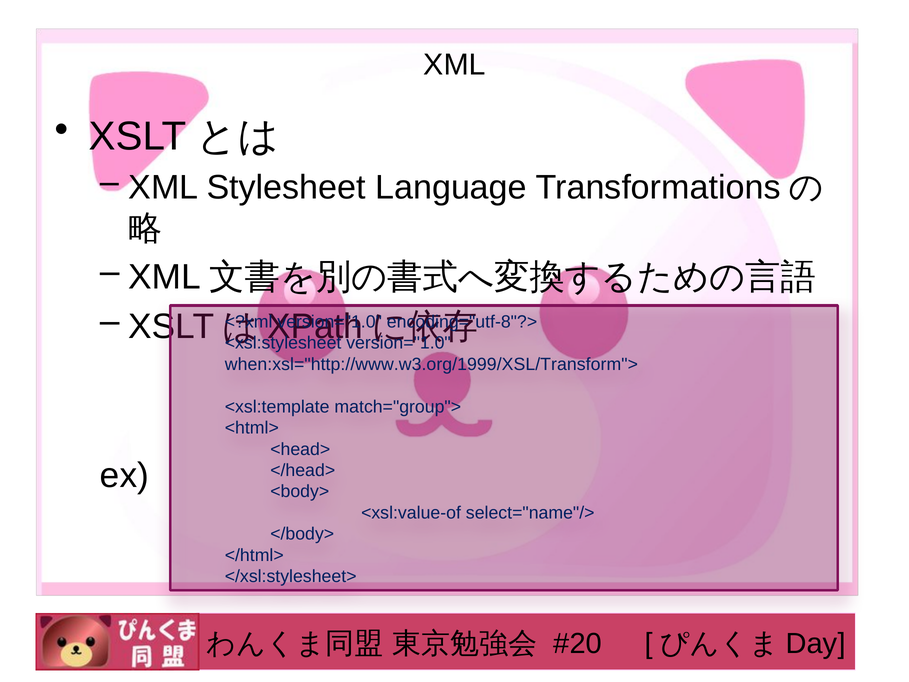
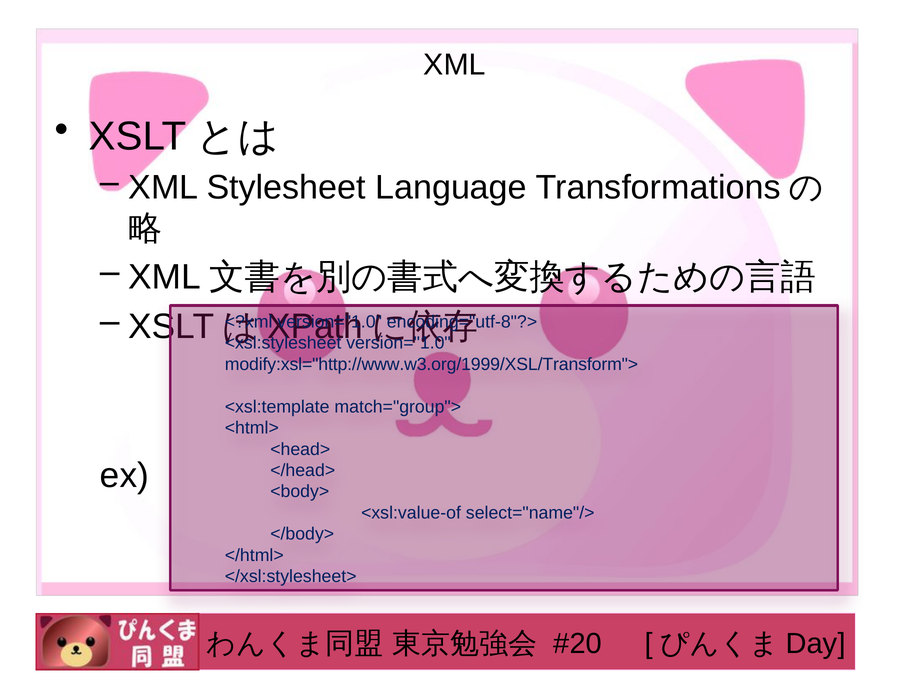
when:xsl="http://www.w3.org/1999/XSL/Transform">: when:xsl="http://www.w3.org/1999/XSL/Transform"> -> modify:xsl="http://www.w3.org/1999/XSL/Transform"> (431, 364)
